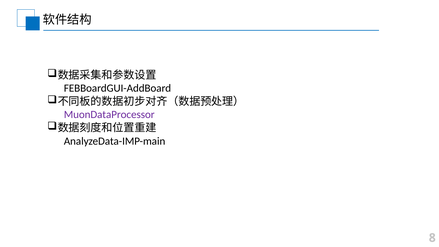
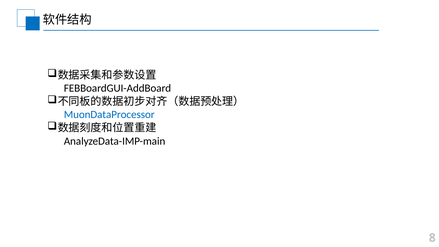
MuonDataProcessor colour: purple -> blue (109, 115)
